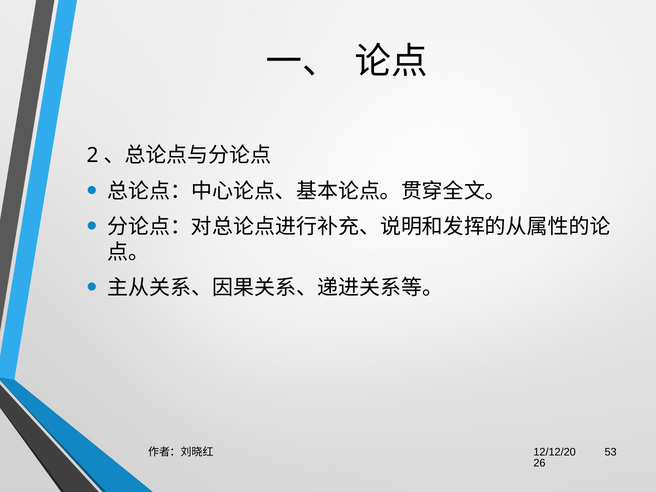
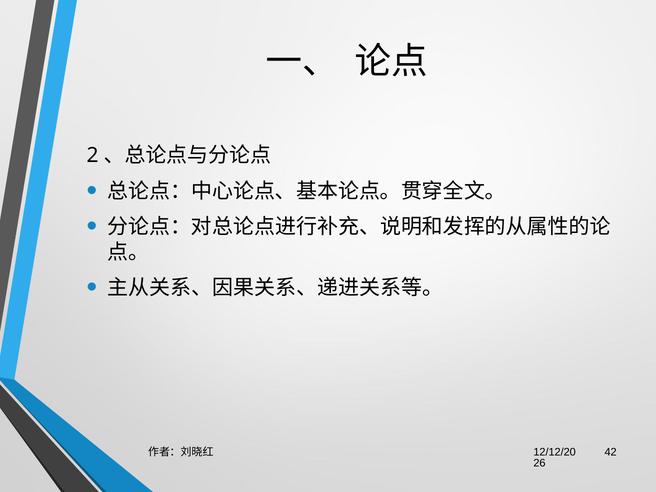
53: 53 -> 42 (611, 452)
